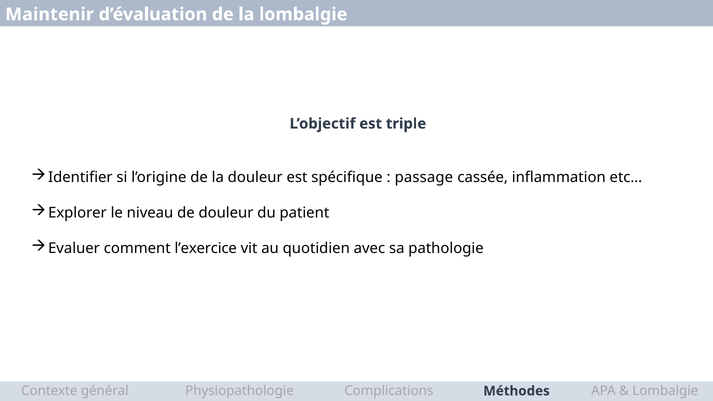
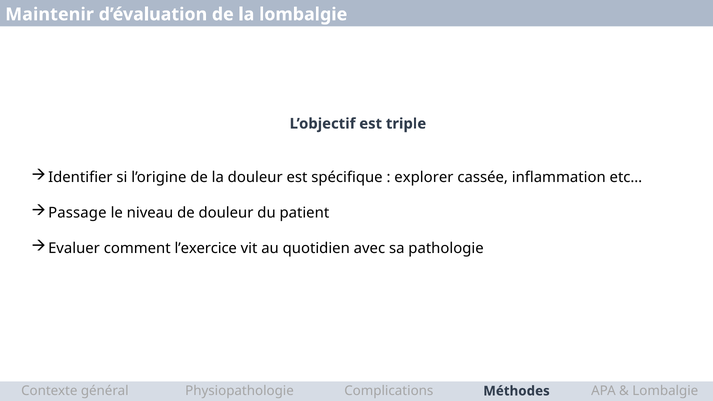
passage: passage -> explorer (424, 177)
Explorer: Explorer -> Passage (77, 213)
